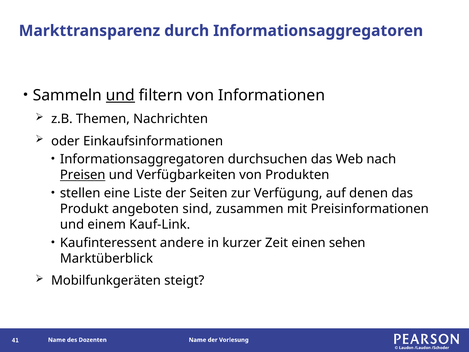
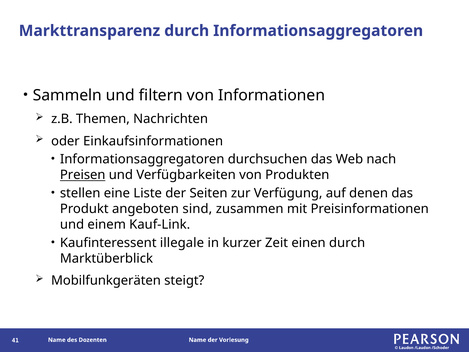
und underline: present -> none (120, 95)
andere: andere -> illegale (182, 243)
einen sehen: sehen -> durch (347, 243)
